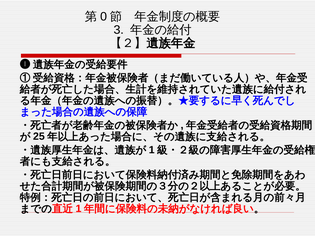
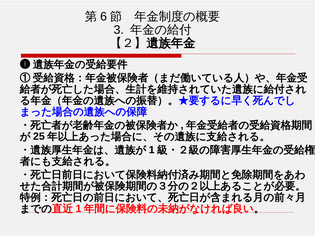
0: 0 -> 6 (104, 17)
